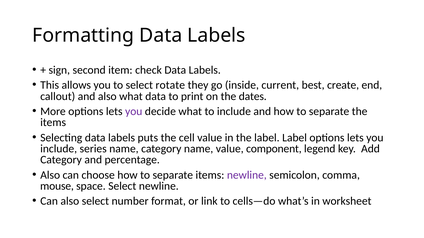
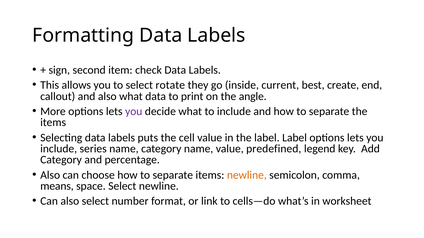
dates: dates -> angle (253, 96)
component: component -> predefined (274, 149)
newline colour: purple -> orange (247, 175)
mouse: mouse -> means (57, 186)
